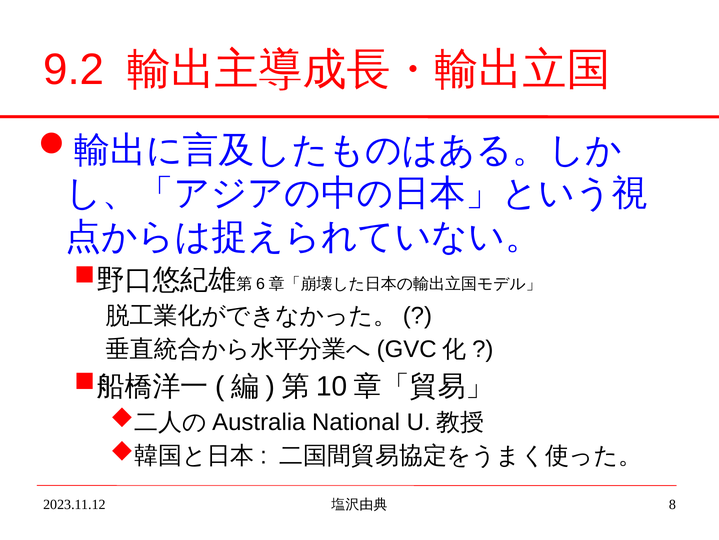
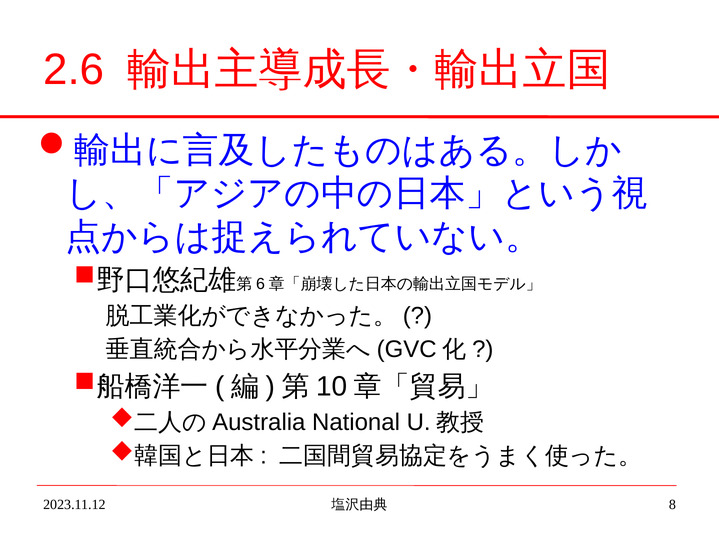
9.2: 9.2 -> 2.6 (74, 70)
